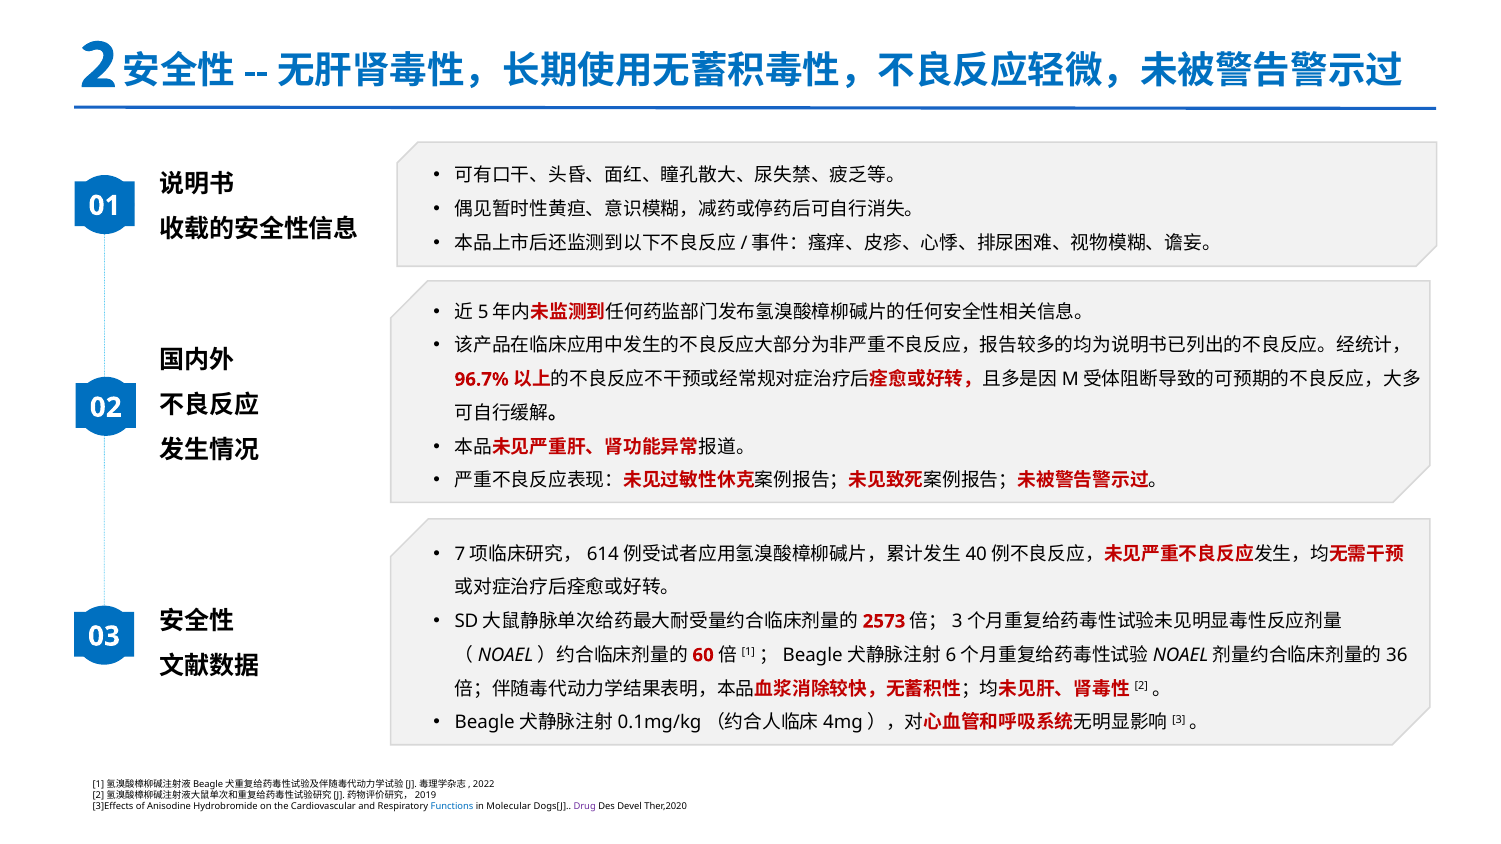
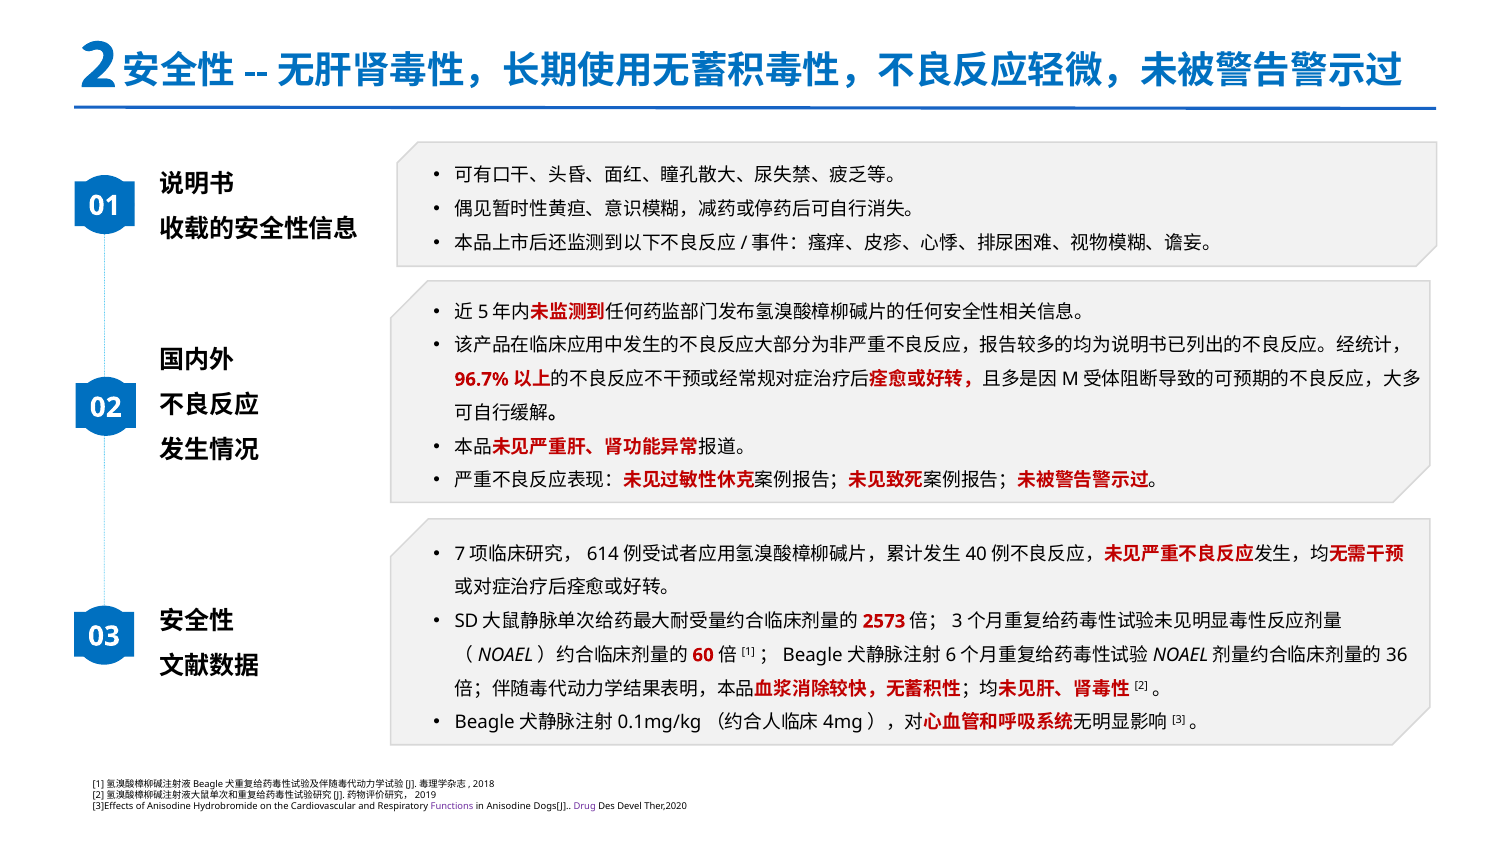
2022: 2022 -> 2018 (484, 785)
Functions colour: blue -> purple (452, 807)
in Molecular: Molecular -> Anisodine (509, 807)
